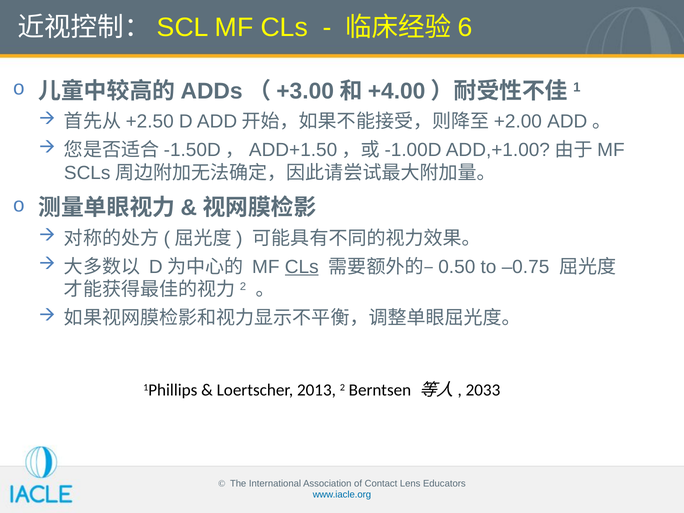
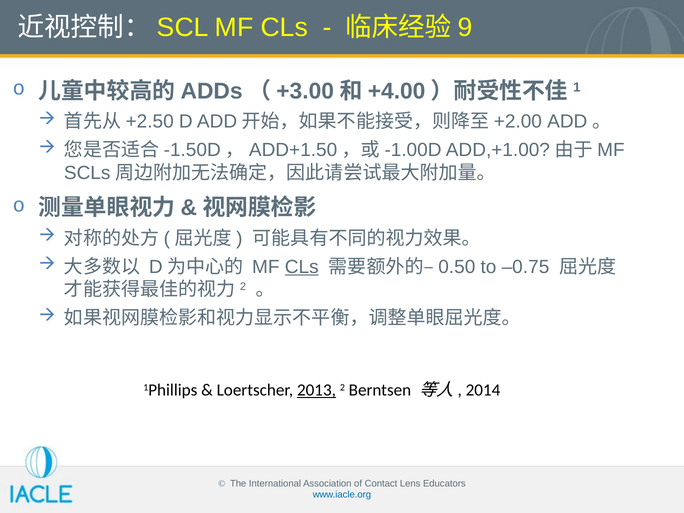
6: 6 -> 9 (465, 27)
2013 underline: none -> present (316, 390)
2033: 2033 -> 2014 (483, 390)
